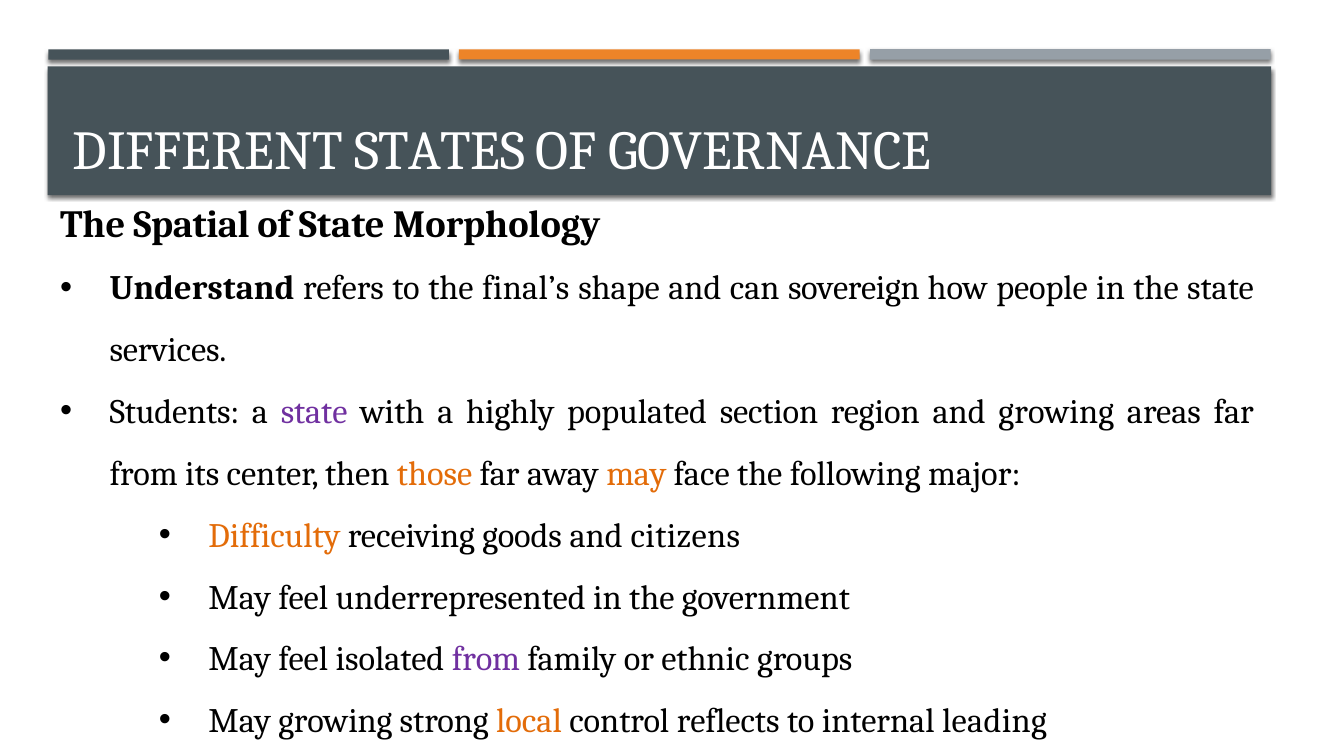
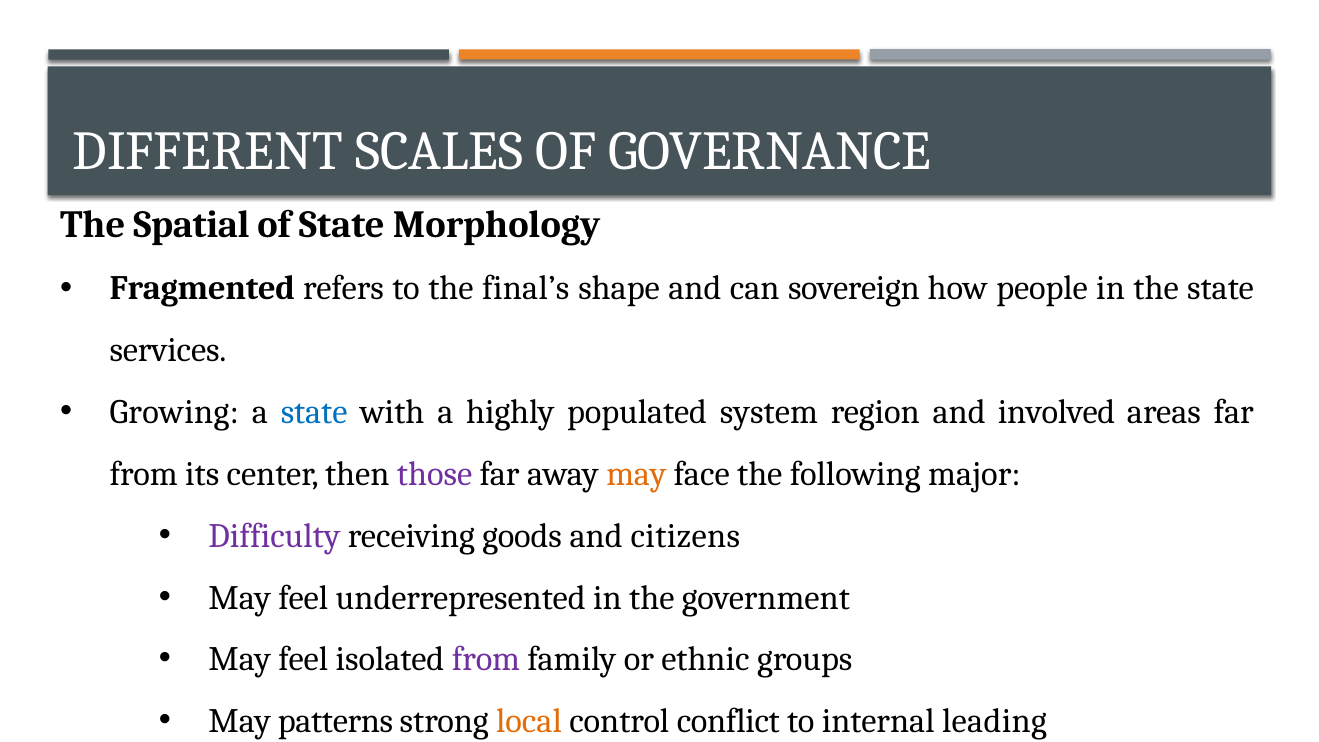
STATES: STATES -> SCALES (439, 152)
Understand: Understand -> Fragmented (202, 289)
Students: Students -> Growing (174, 412)
state colour: purple -> blue (314, 412)
section: section -> system (769, 412)
and growing: growing -> involved (1057, 412)
those colour: orange -> purple (435, 474)
Difficulty colour: orange -> purple (274, 536)
May growing: growing -> patterns (335, 721)
reflects: reflects -> conflict (728, 721)
